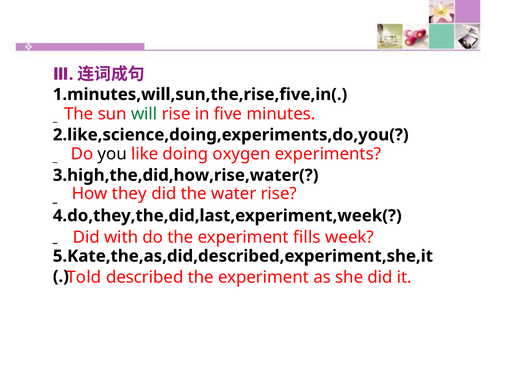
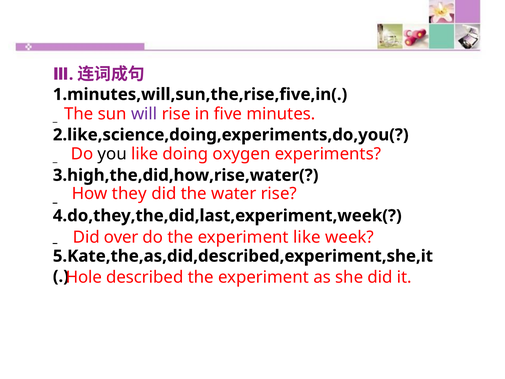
will colour: green -> purple (144, 114)
with: with -> over (121, 237)
experiment fills: fills -> like (307, 237)
Told: Told -> Hole (84, 277)
